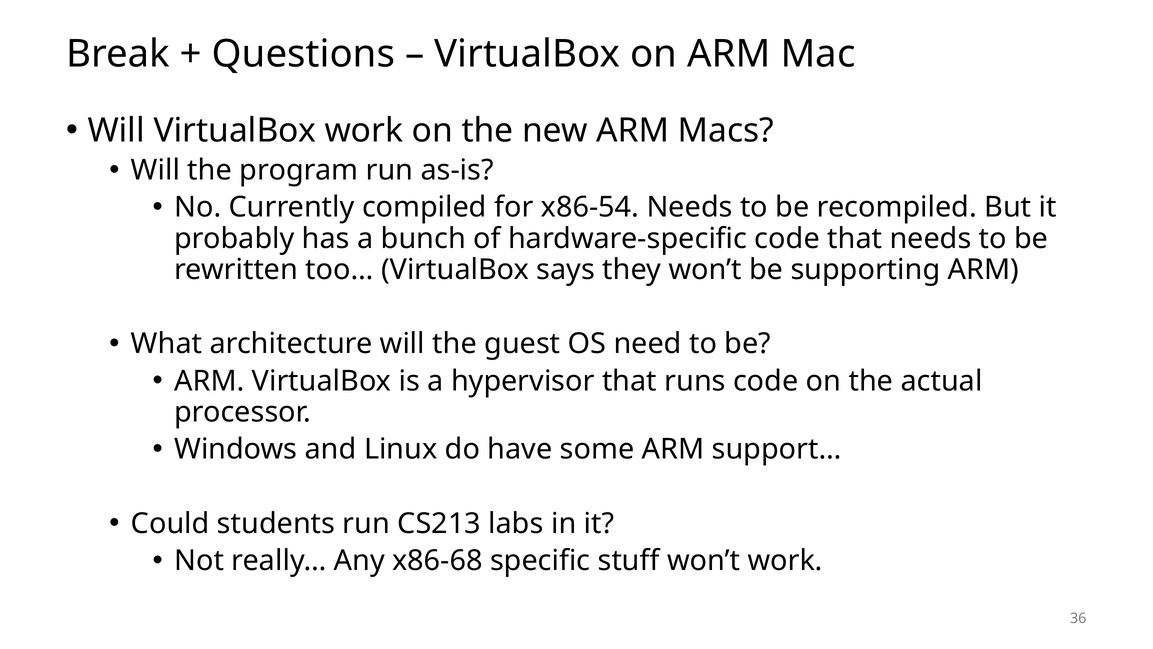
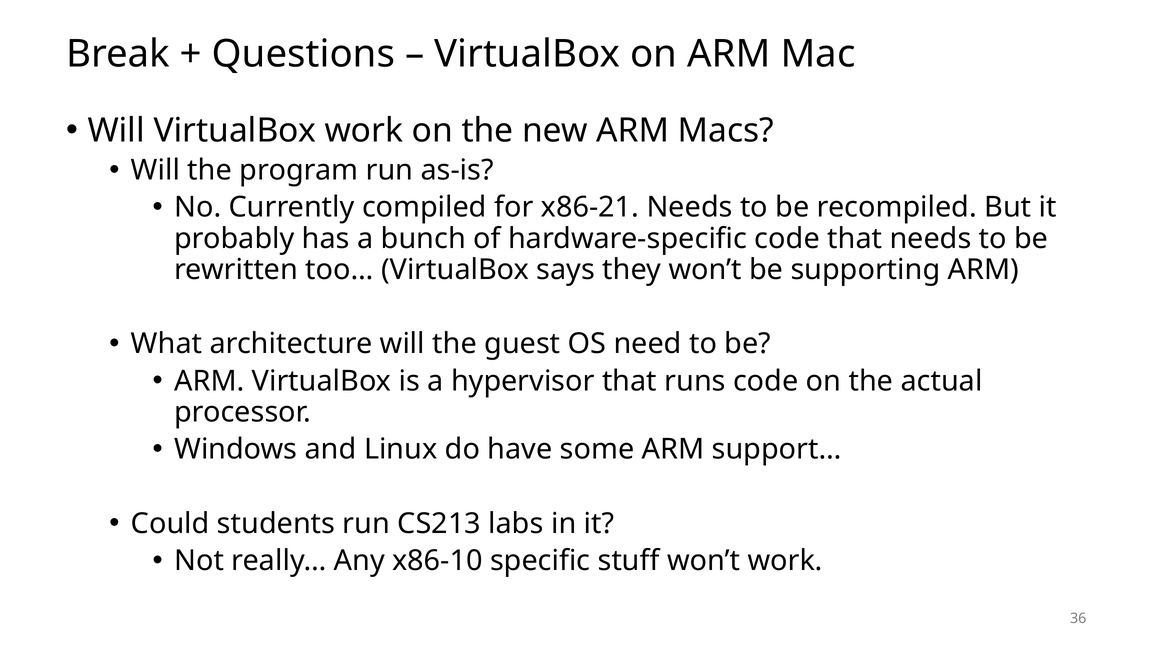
x86-54: x86-54 -> x86-21 (590, 207)
x86-68: x86-68 -> x86-10 (437, 560)
